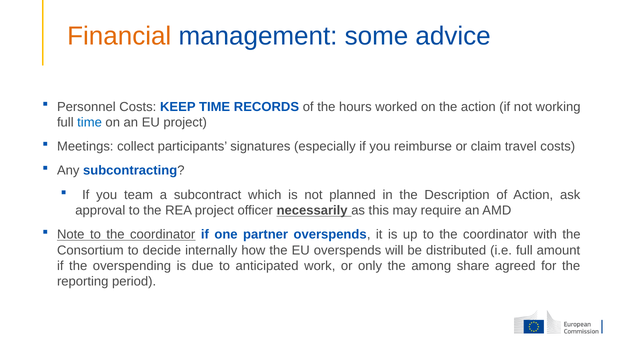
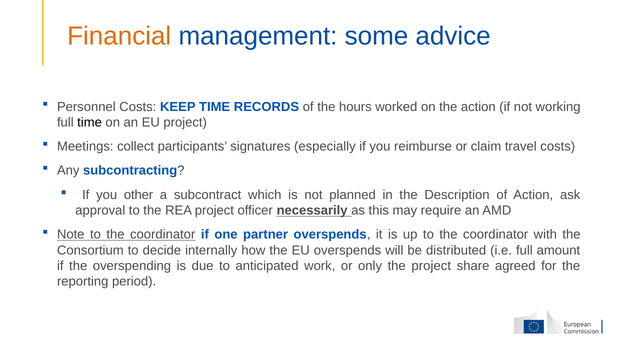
time colour: blue -> black (90, 122)
team: team -> other (139, 195)
the among: among -> project (431, 266)
